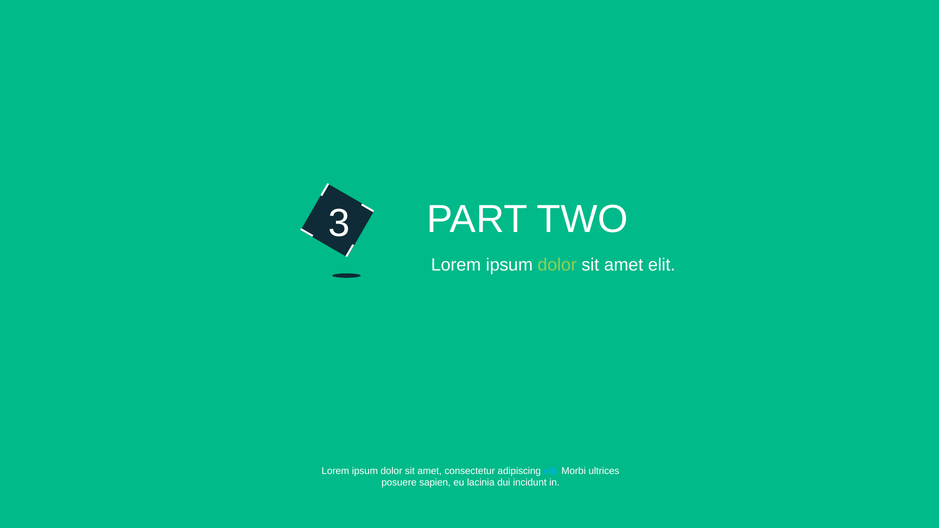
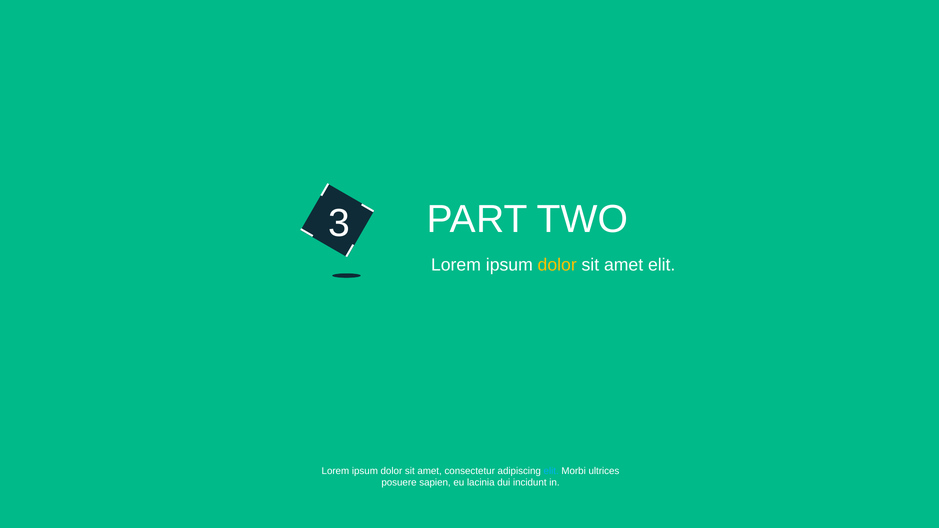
dolor colour: light green -> yellow (557, 265)
